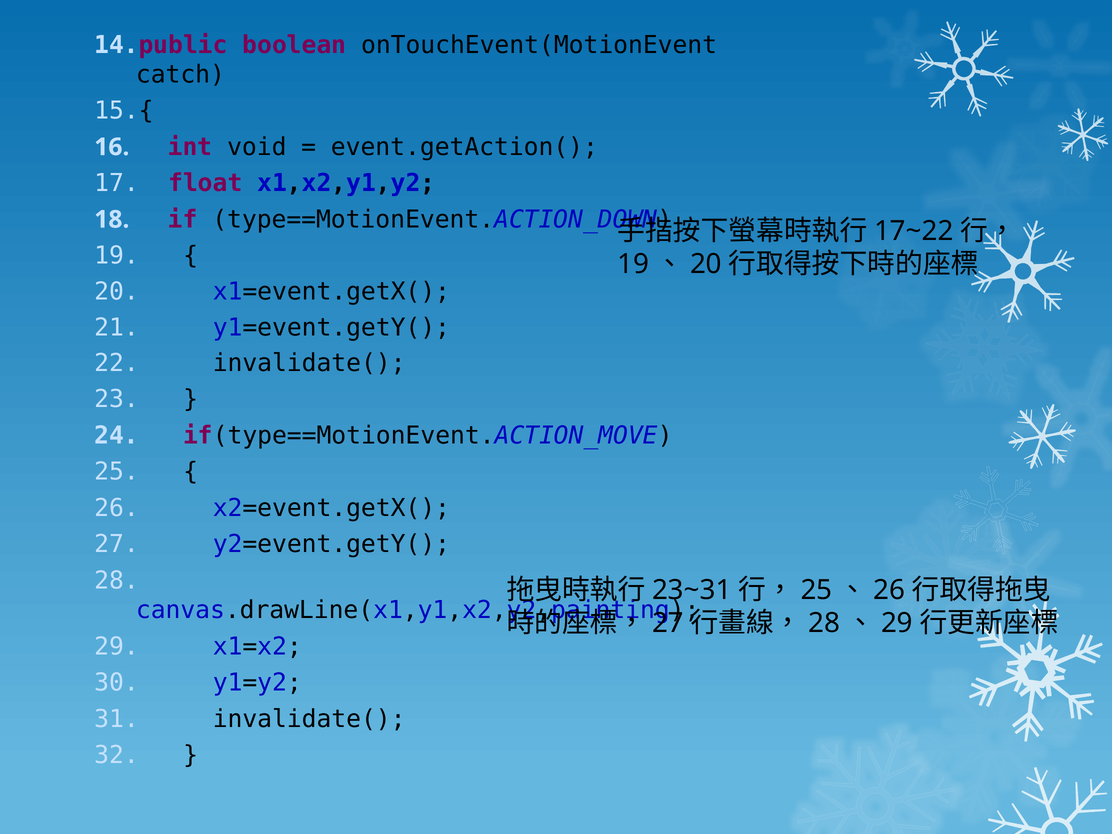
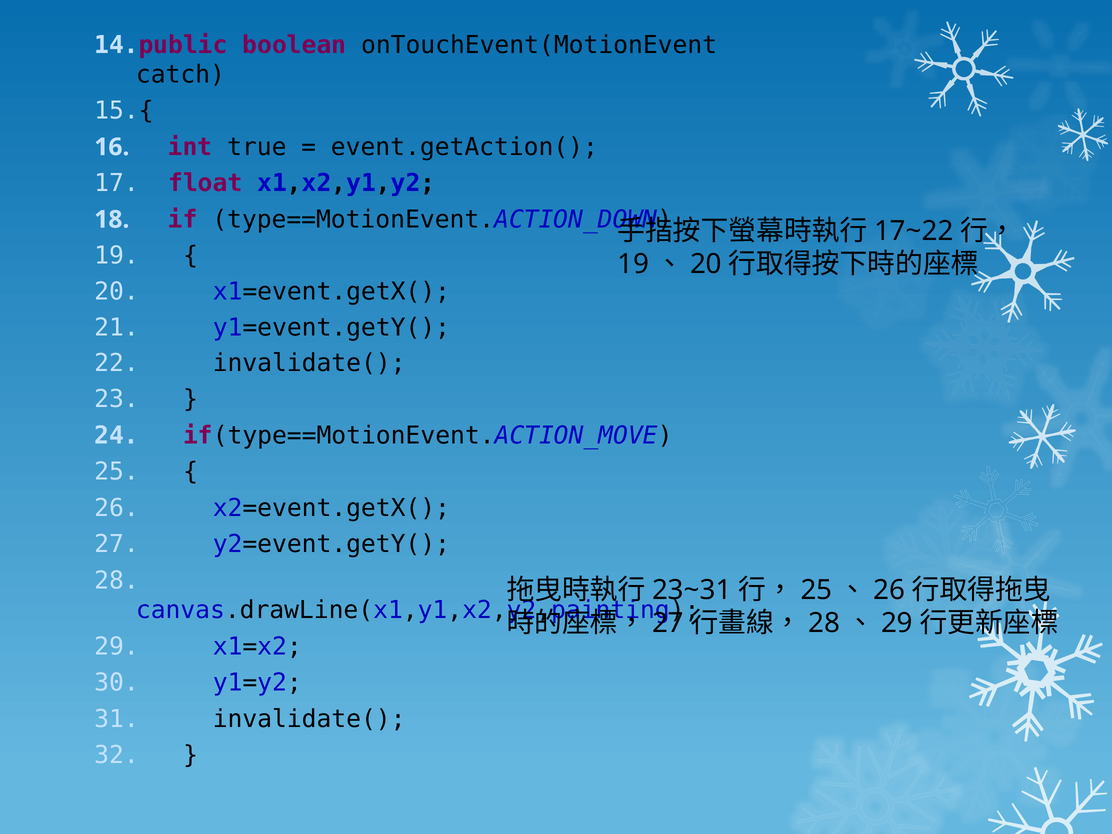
void: void -> true (257, 147)
